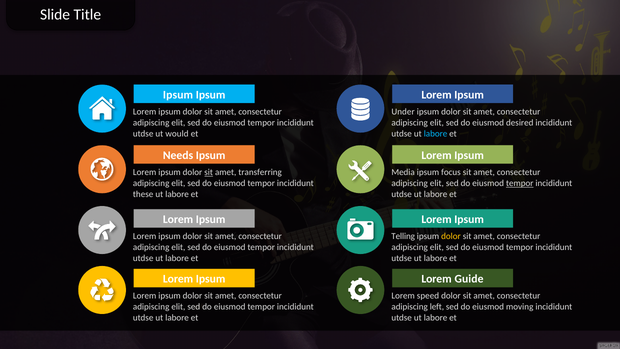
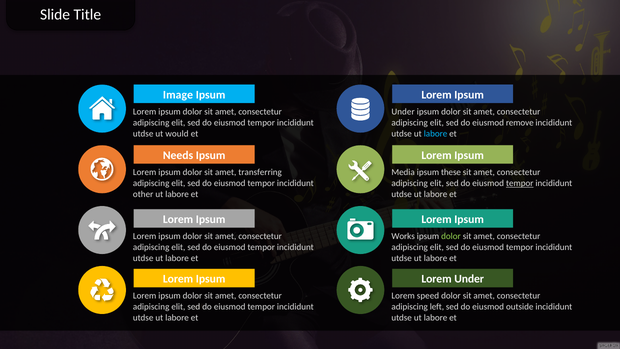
Ipsum: Ipsum -> Image (178, 95)
desired: desired -> remove (520, 123)
sit underline: present -> none (209, 172)
focus: focus -> these (451, 172)
these: these -> other (143, 194)
Telling: Telling -> Works (403, 236)
dolor colour: yellow -> light green (451, 236)
Lorem Guide: Guide -> Under (469, 279)
moving: moving -> outside (520, 307)
